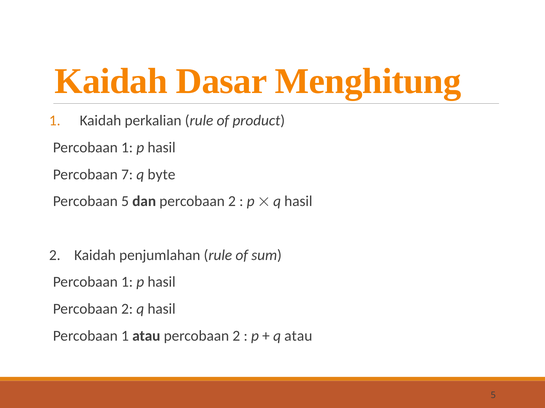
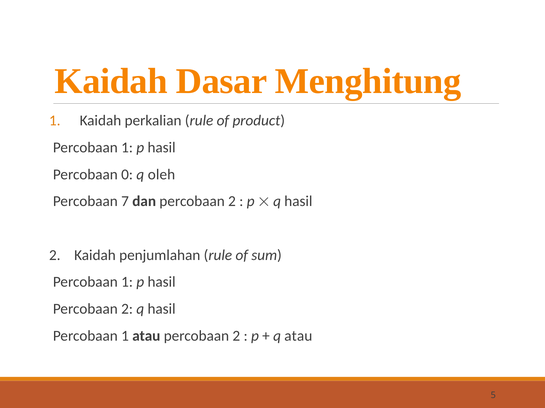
7: 7 -> 0 (127, 175)
byte: byte -> oleh (161, 175)
Percobaan 5: 5 -> 7 (125, 202)
